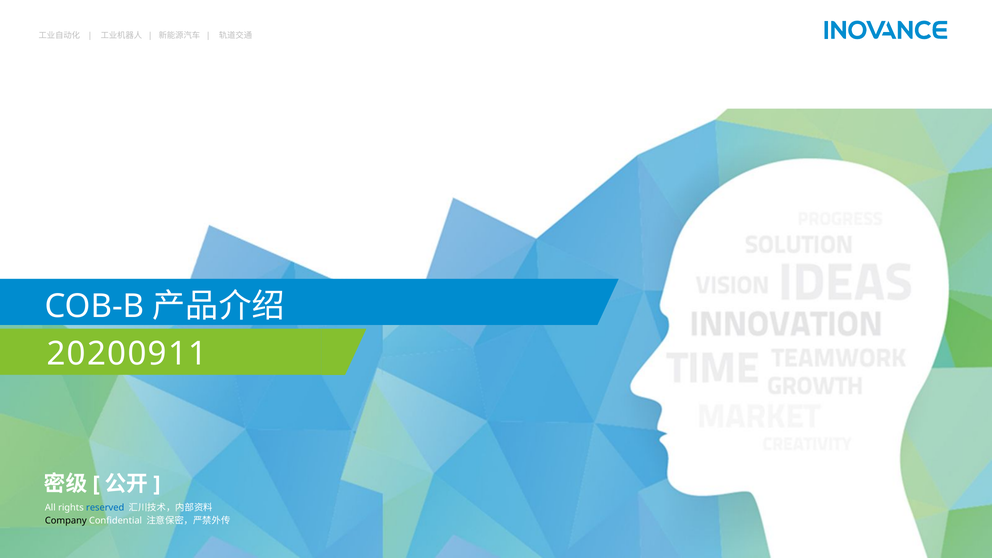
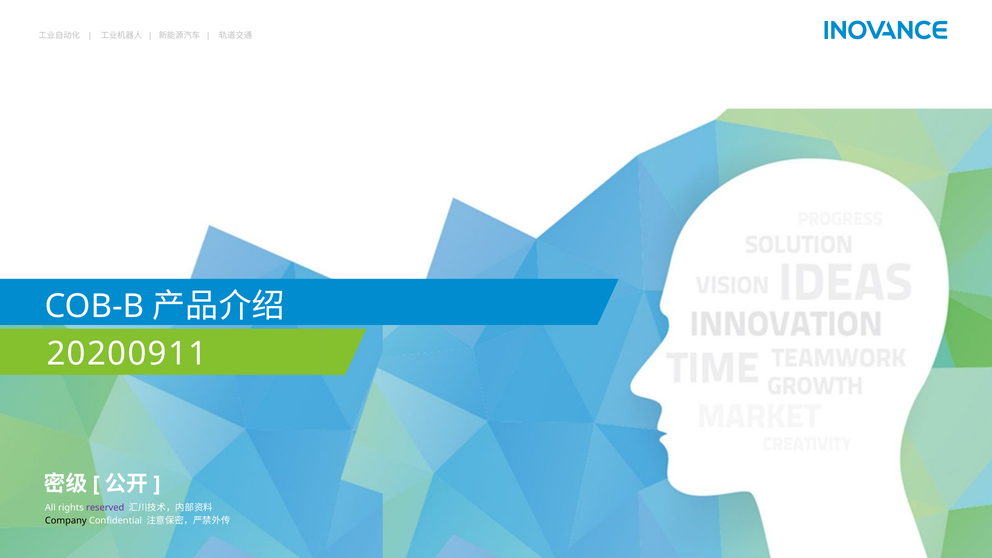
reserved colour: blue -> purple (105, 508)
